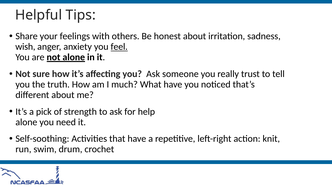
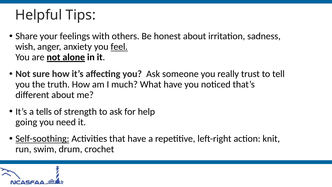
pick: pick -> tells (44, 111)
alone: alone -> going (26, 122)
Self-soothing underline: none -> present (42, 139)
